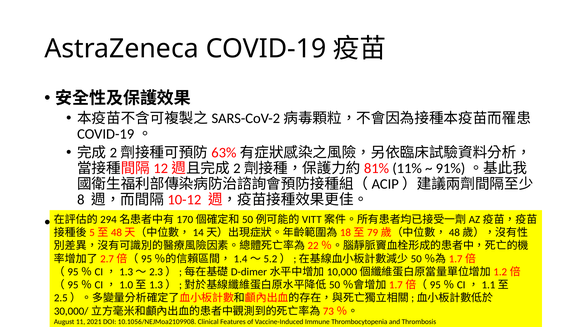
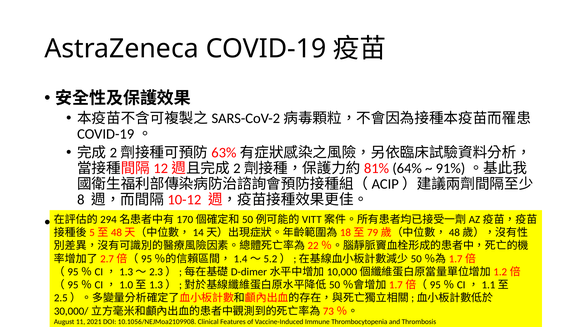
11%: 11% -> 64% (407, 169)
